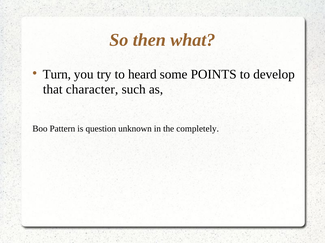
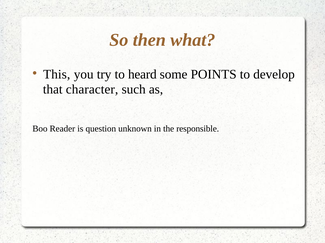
Turn: Turn -> This (57, 74)
Pattern: Pattern -> Reader (62, 129)
completely: completely -> responsible (198, 129)
